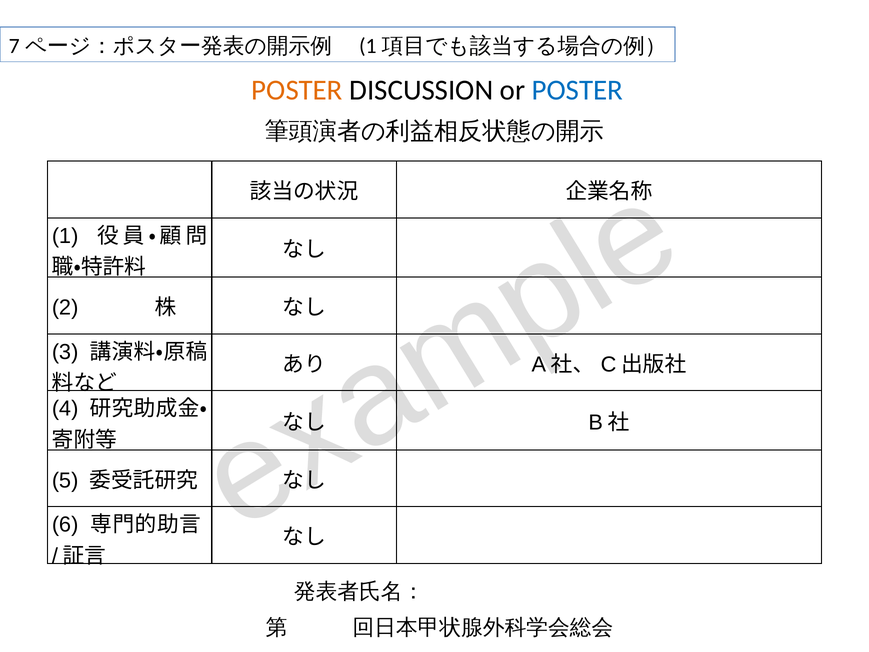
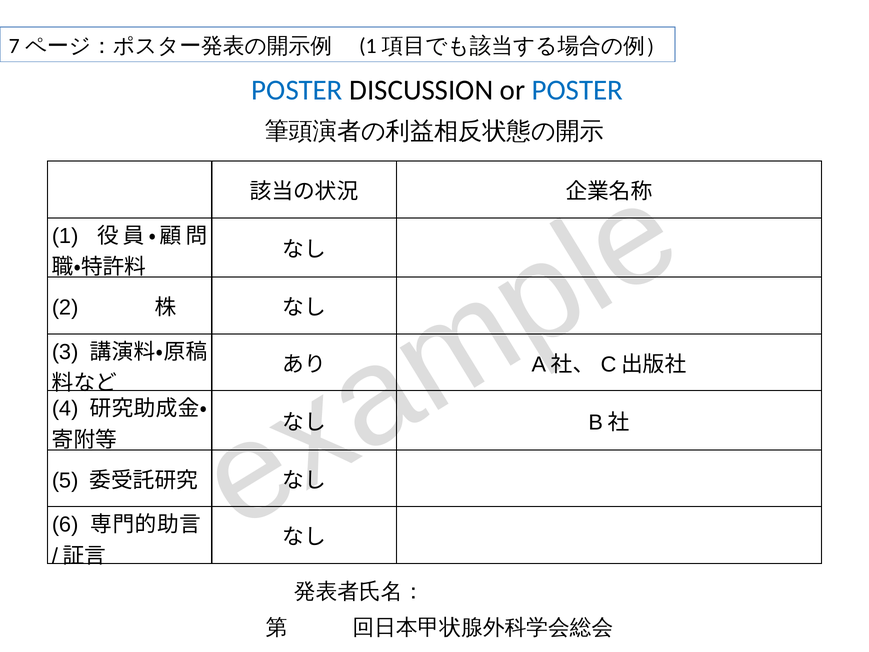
POSTER colour: orange -> blue (297, 90)
